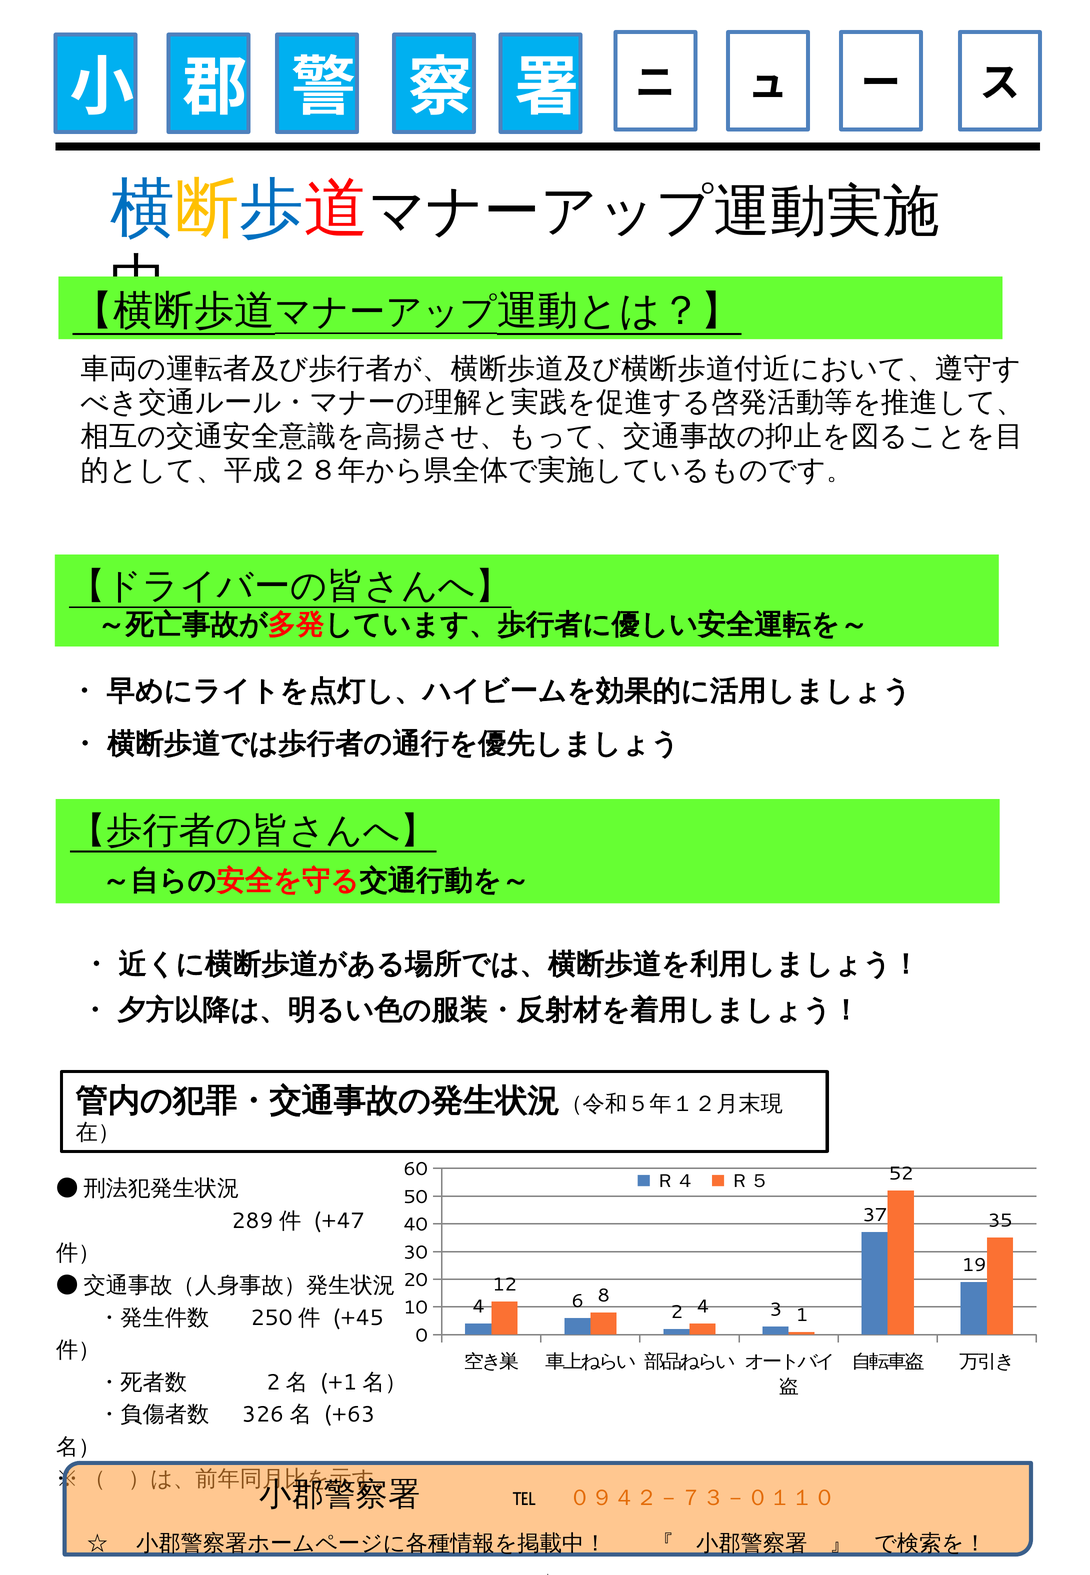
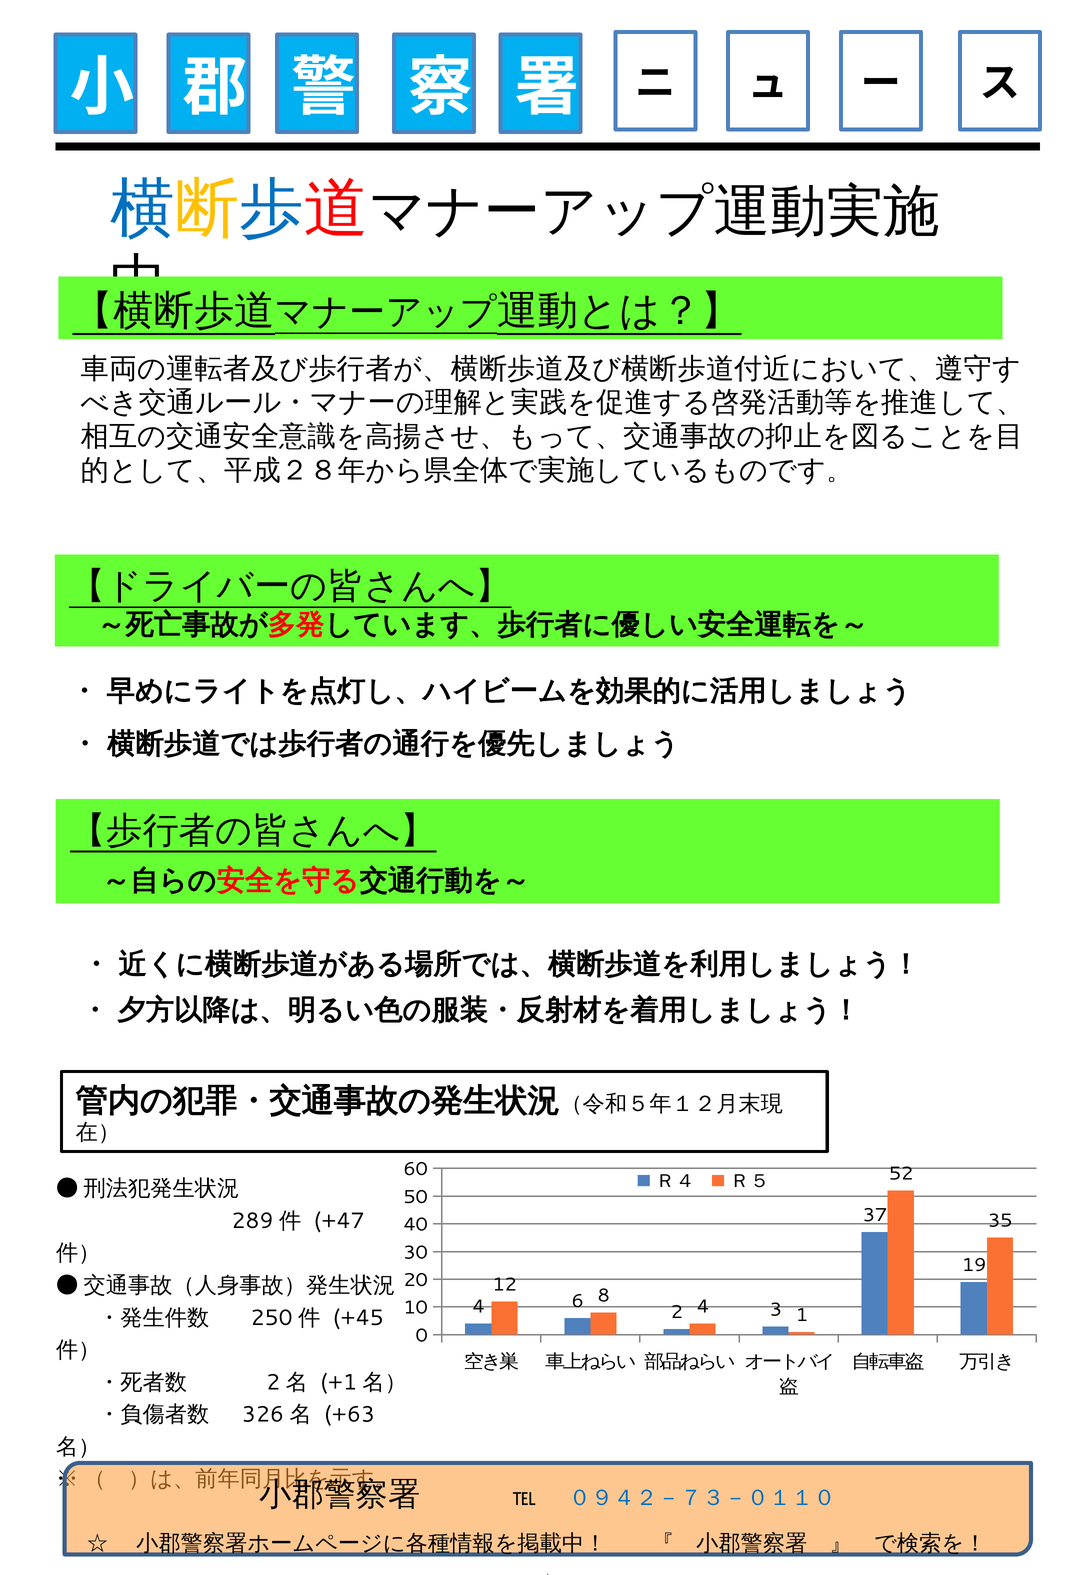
０９４２－７３－０１１０ colour: orange -> blue (702, 1497)
